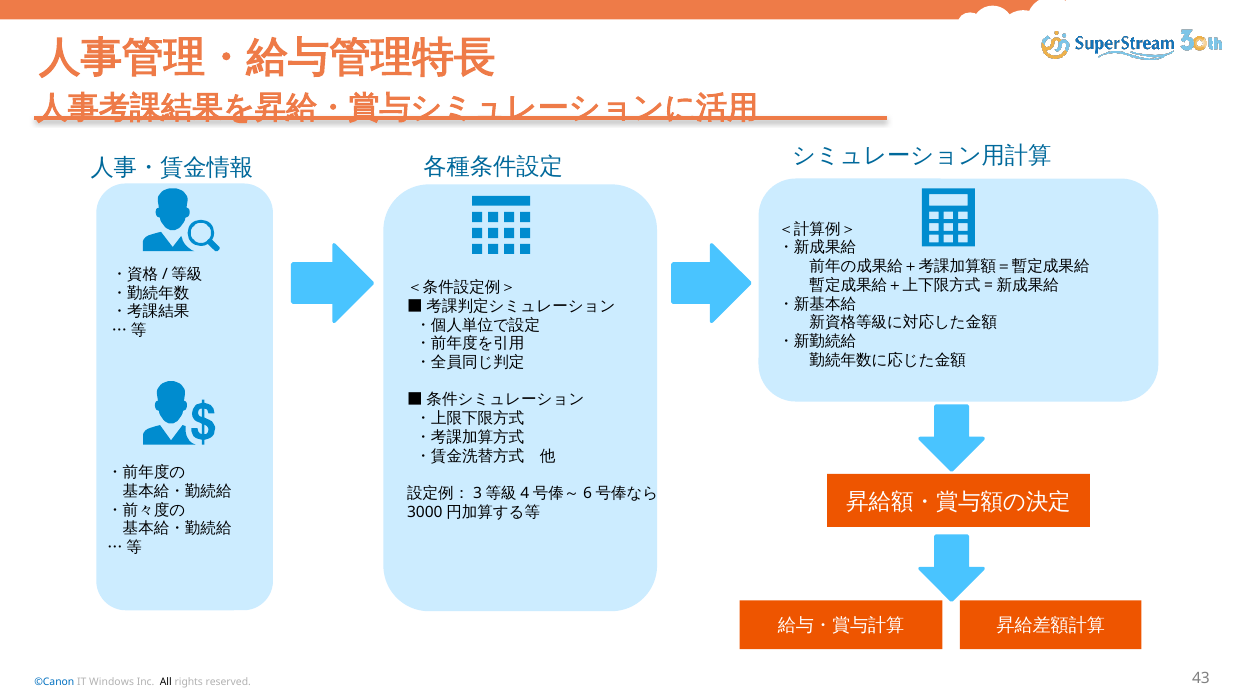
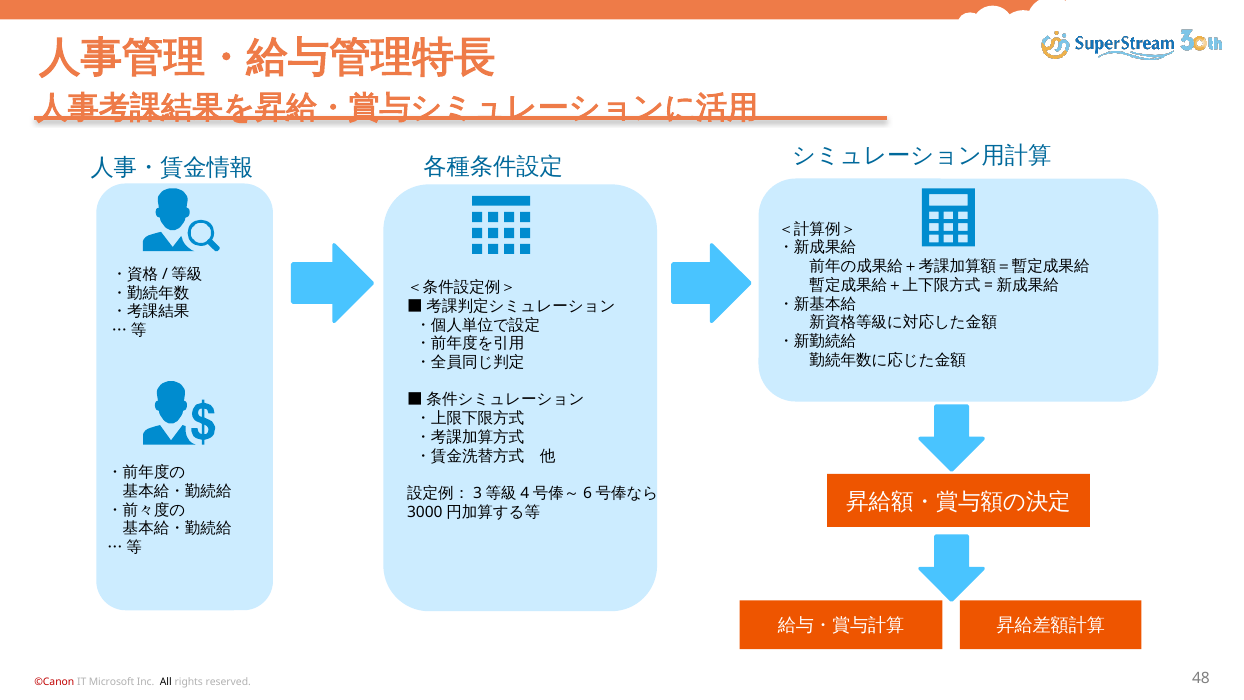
©Canon colour: blue -> red (54, 682)
Windows: Windows -> Microsoft (112, 682)
43: 43 -> 48 (1201, 679)
